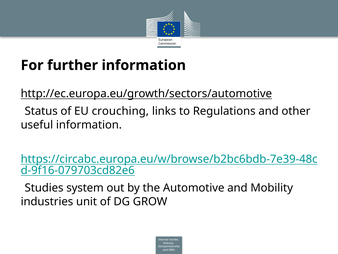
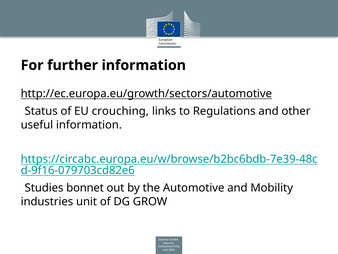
system: system -> bonnet (85, 188)
